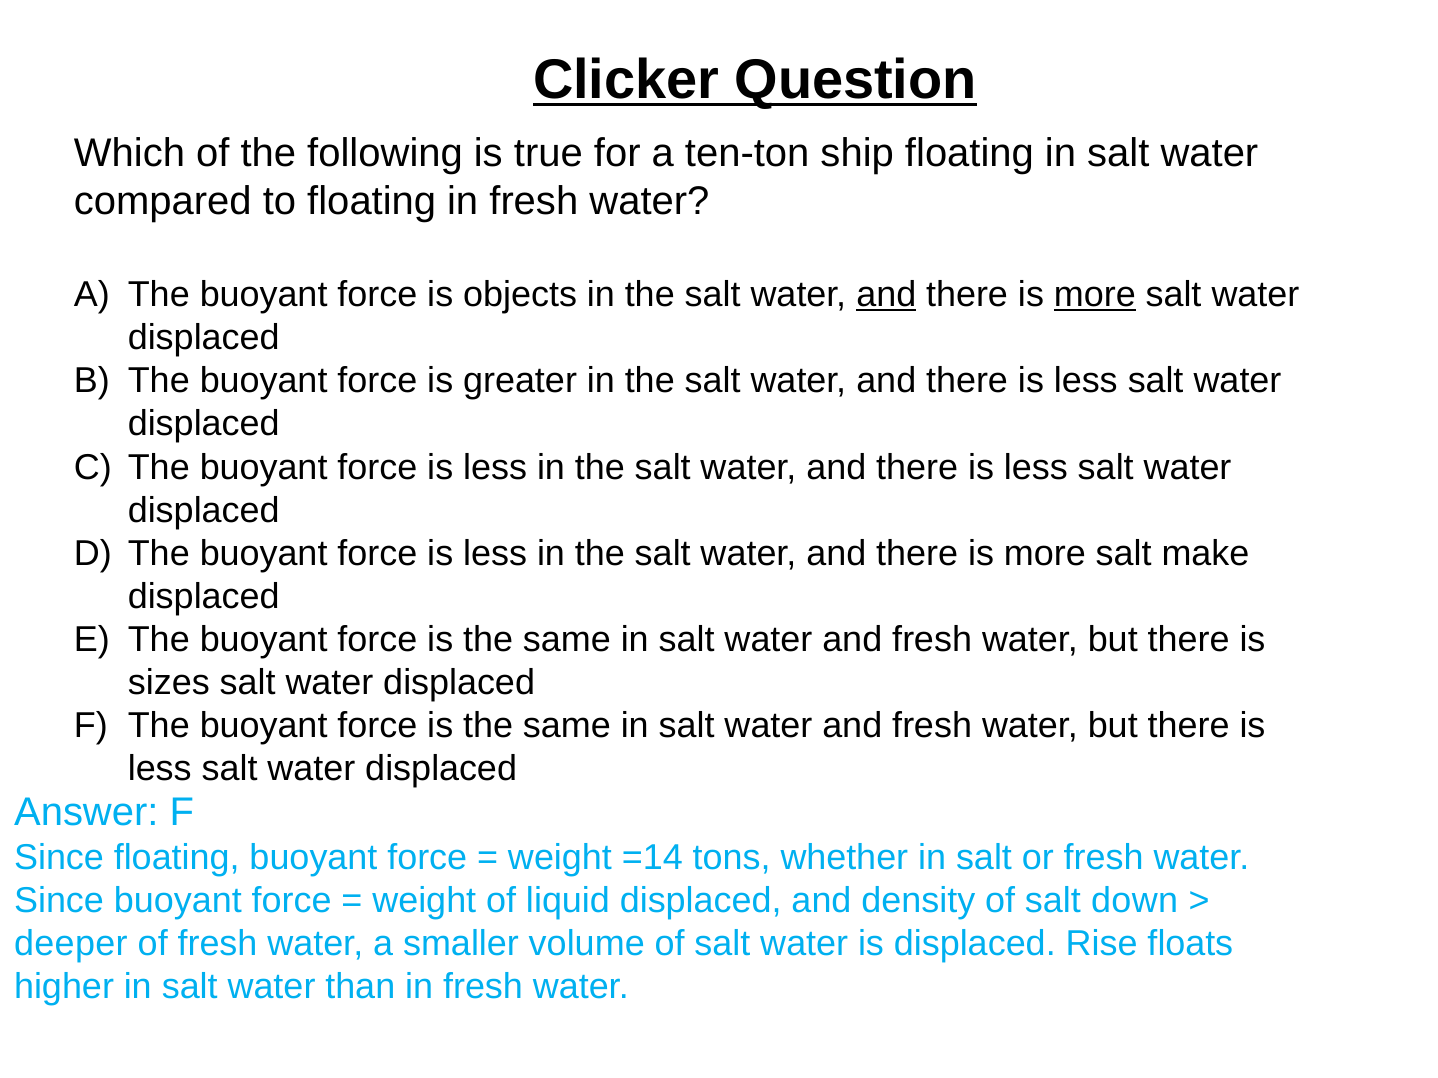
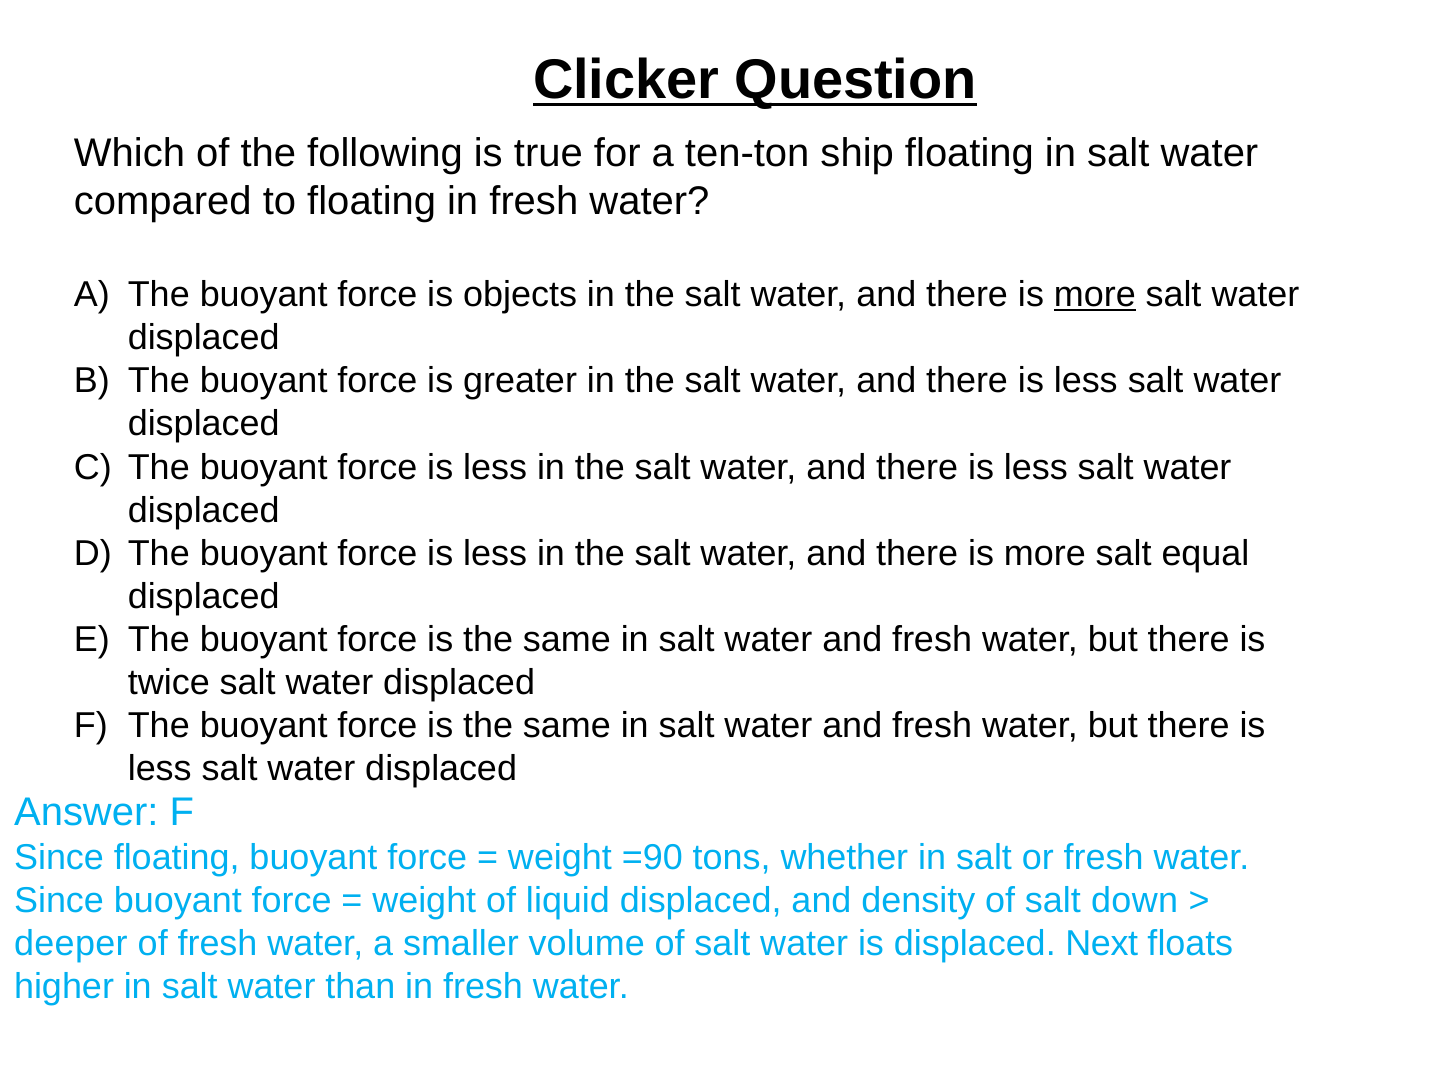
and underline: present -> none (886, 295)
make: make -> equal (1205, 554)
sizes: sizes -> twice (169, 683)
=14: =14 -> =90 (652, 858)
Rise: Rise -> Next (1102, 944)
